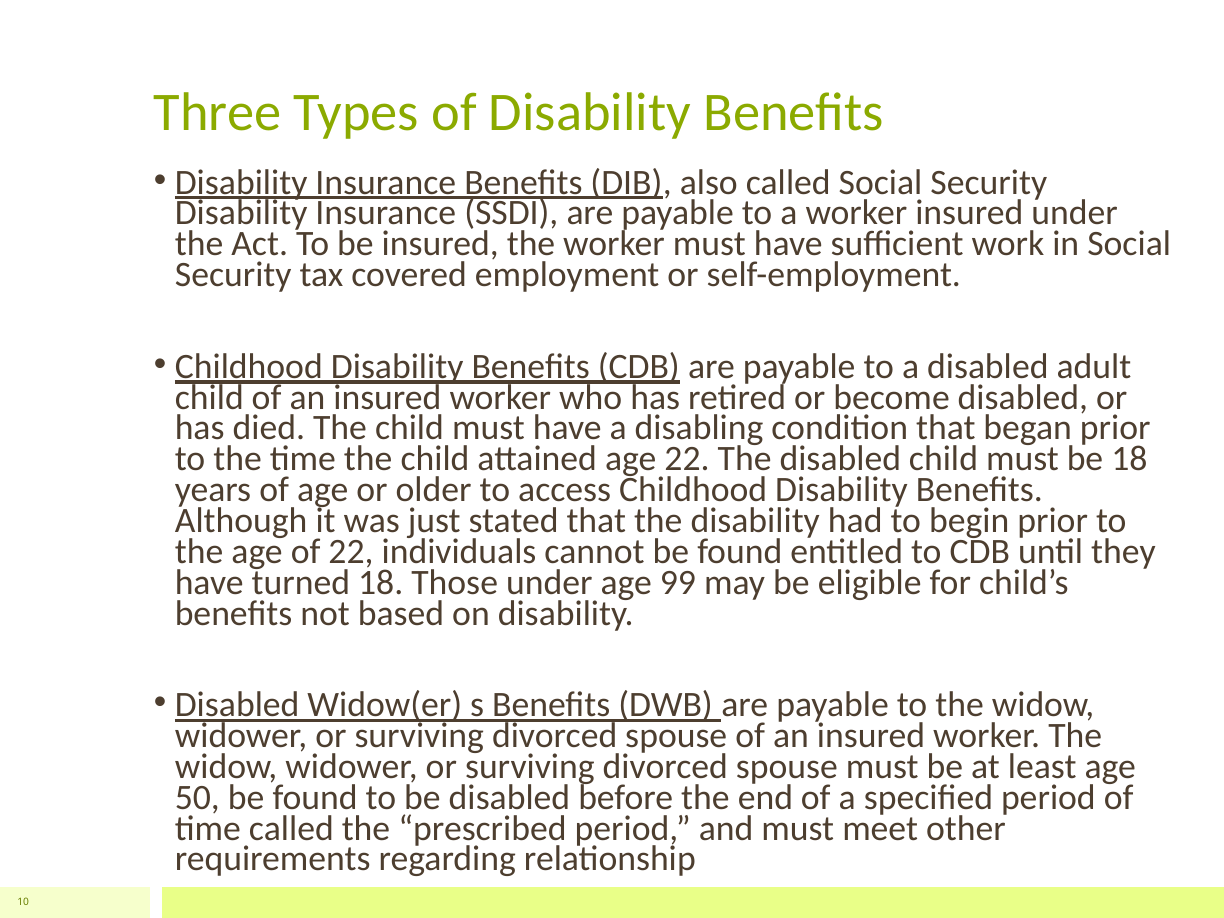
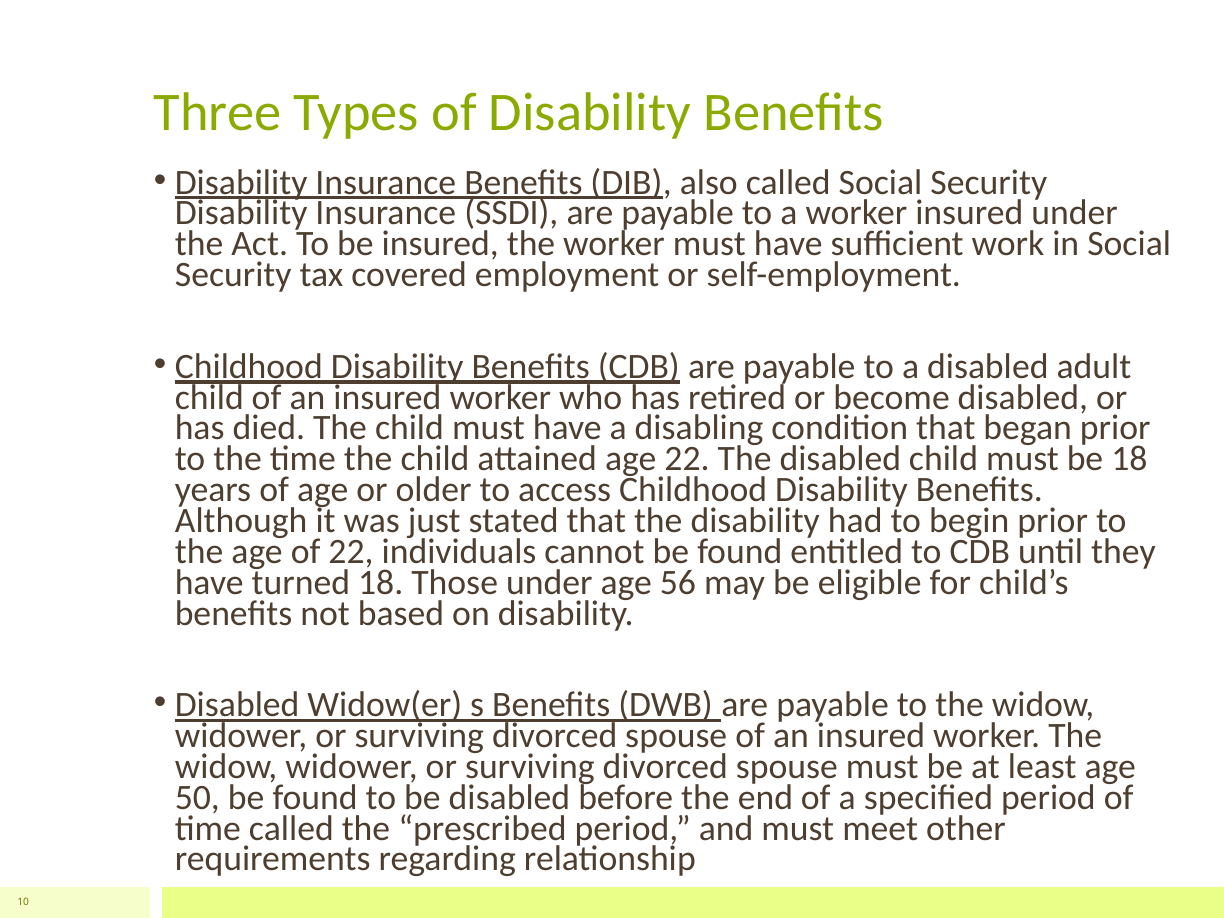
99: 99 -> 56 (678, 582)
